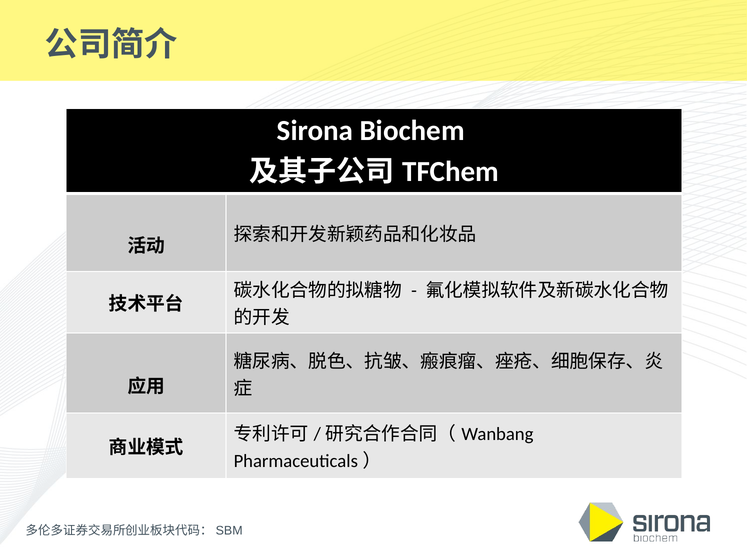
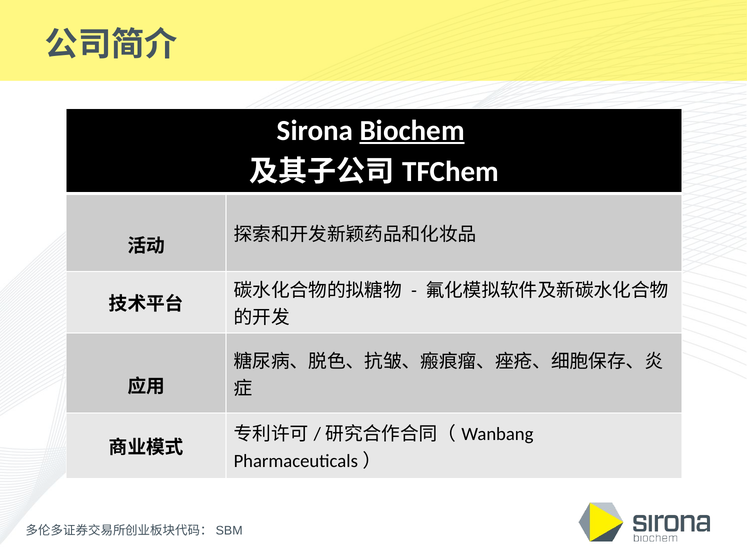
Biochem underline: none -> present (412, 131)
